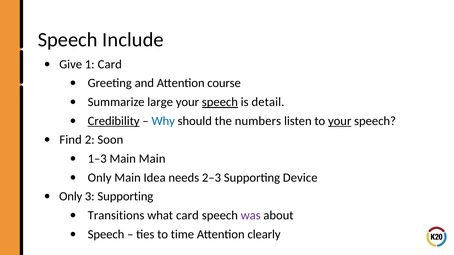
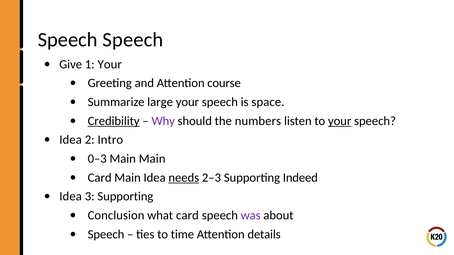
Speech Include: Include -> Speech (133, 40)
1 Card: Card -> Your (110, 64)
speech underline: present -> none (220, 102)
detail: detail -> space (268, 102)
Why colour: blue -> purple (163, 121)
Find: Find -> Idea (71, 140)
Soon: Soon -> Intro (110, 140)
1–3: 1–3 -> 0–3 (97, 159)
Only: Only -> Card (100, 178)
needs underline: none -> present (184, 178)
Device: Device -> Indeed (300, 178)
Only: Only -> Idea (71, 197)
Transitions: Transitions -> Conclusion (116, 216)
clearly: clearly -> details (264, 235)
